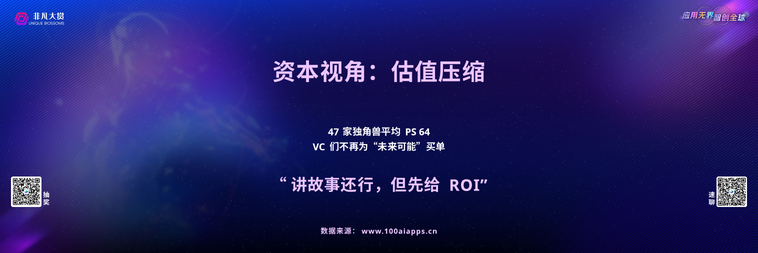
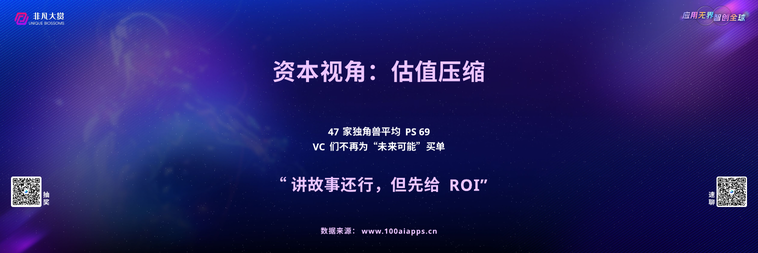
64: 64 -> 69 (424, 132)
